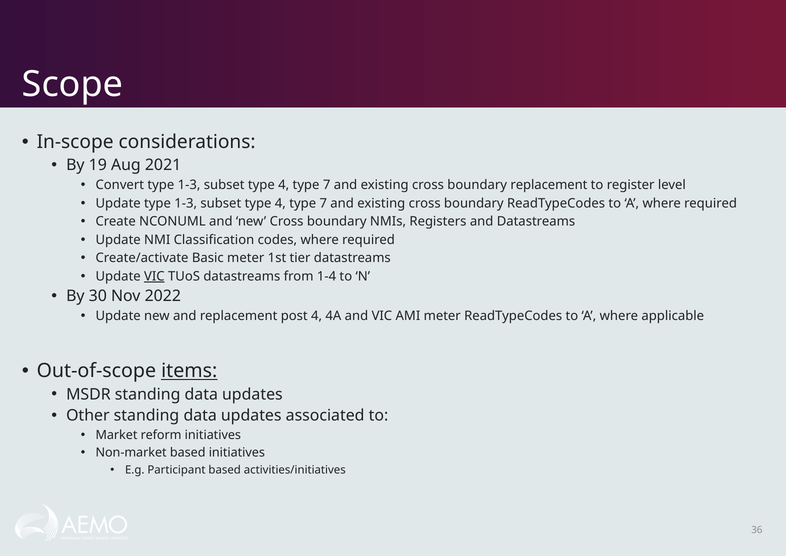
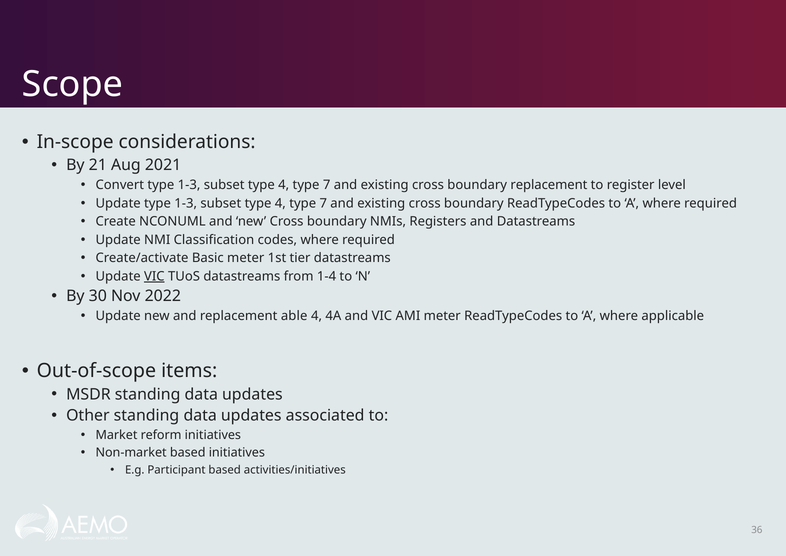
19: 19 -> 21 (98, 165)
post: post -> able (294, 316)
items underline: present -> none (189, 371)
